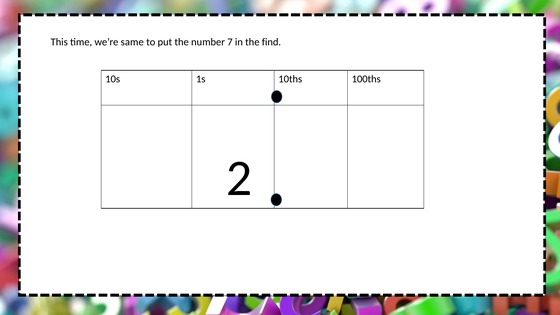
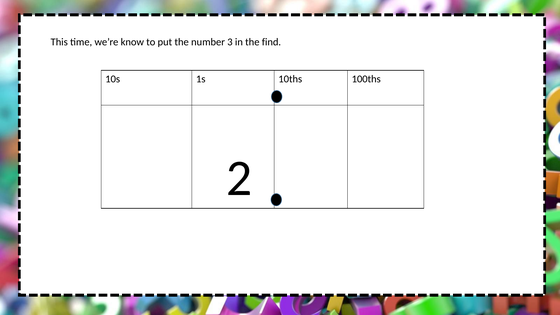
same: same -> know (132, 42)
7: 7 -> 3 (230, 42)
